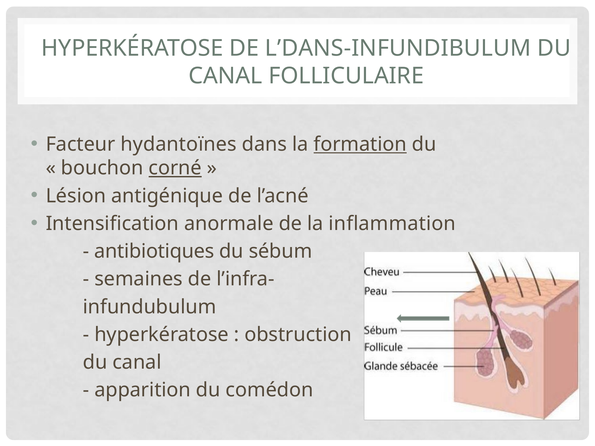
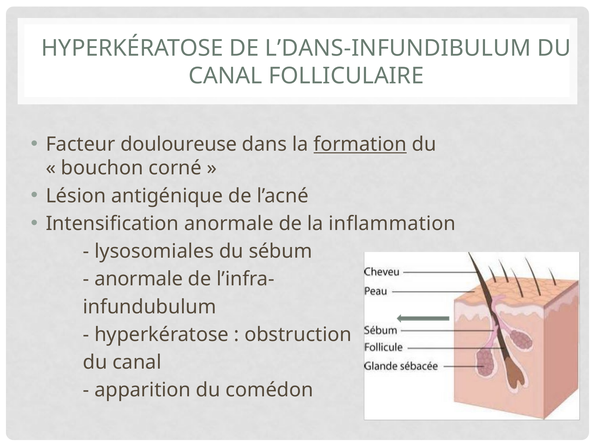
hydantoïnes: hydantoïnes -> douloureuse (179, 144)
corné underline: present -> none (175, 168)
antibiotiques: antibiotiques -> lysosomiales (154, 251)
semaines: semaines -> anormale (139, 279)
